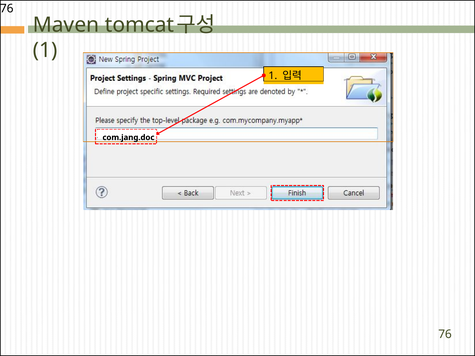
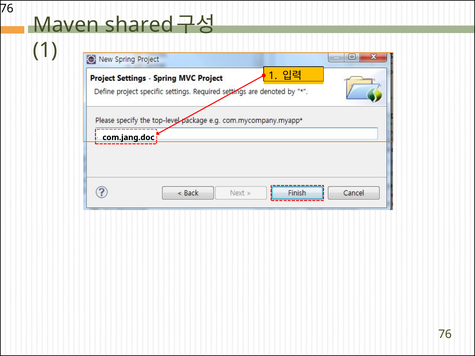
tomcat: tomcat -> shared (139, 25)
